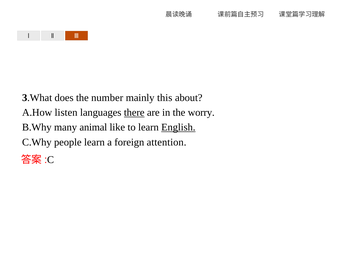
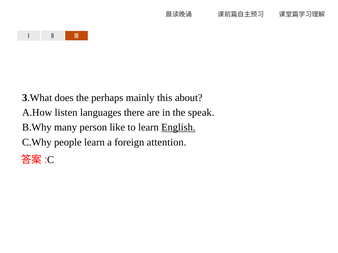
number: number -> perhaps (107, 98)
there underline: present -> none (134, 113)
worry: worry -> speak (201, 113)
animal: animal -> person (93, 128)
